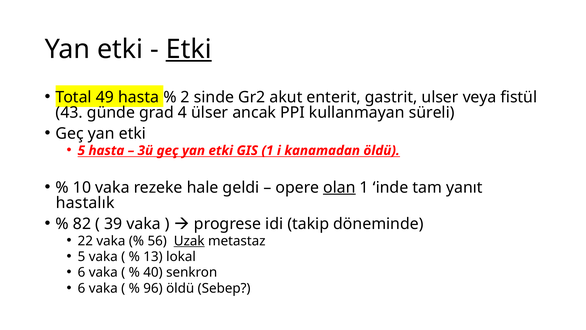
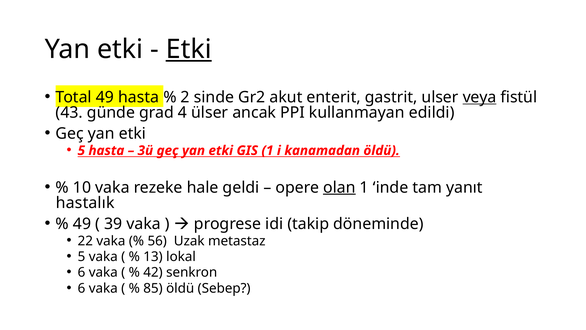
veya underline: none -> present (480, 97)
süreli: süreli -> edildi (432, 112)
82: 82 -> 49 (82, 224)
Uzak underline: present -> none (189, 241)
40: 40 -> 42 (153, 272)
96: 96 -> 85 (153, 288)
